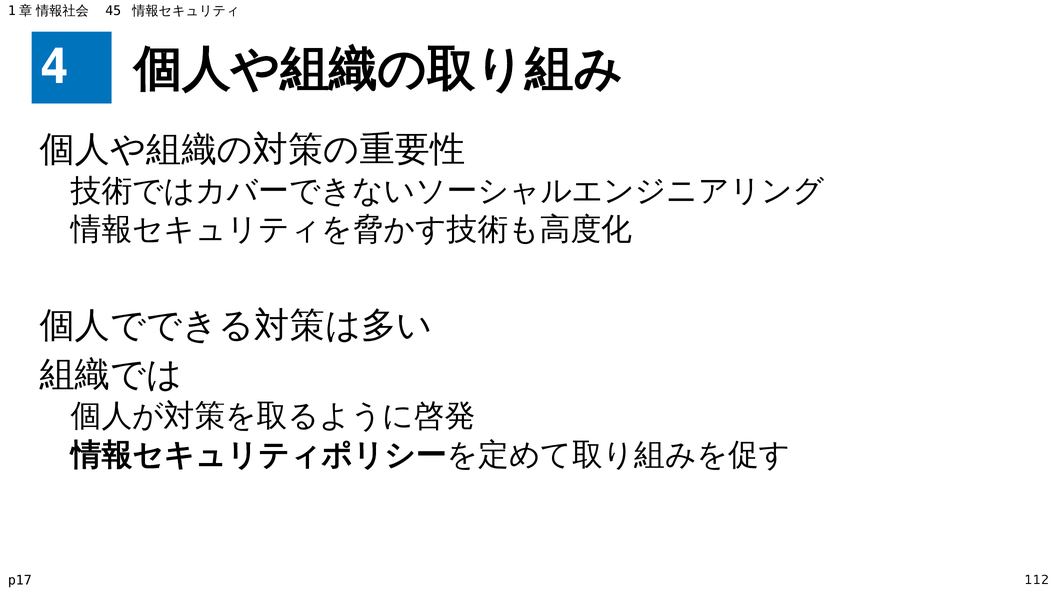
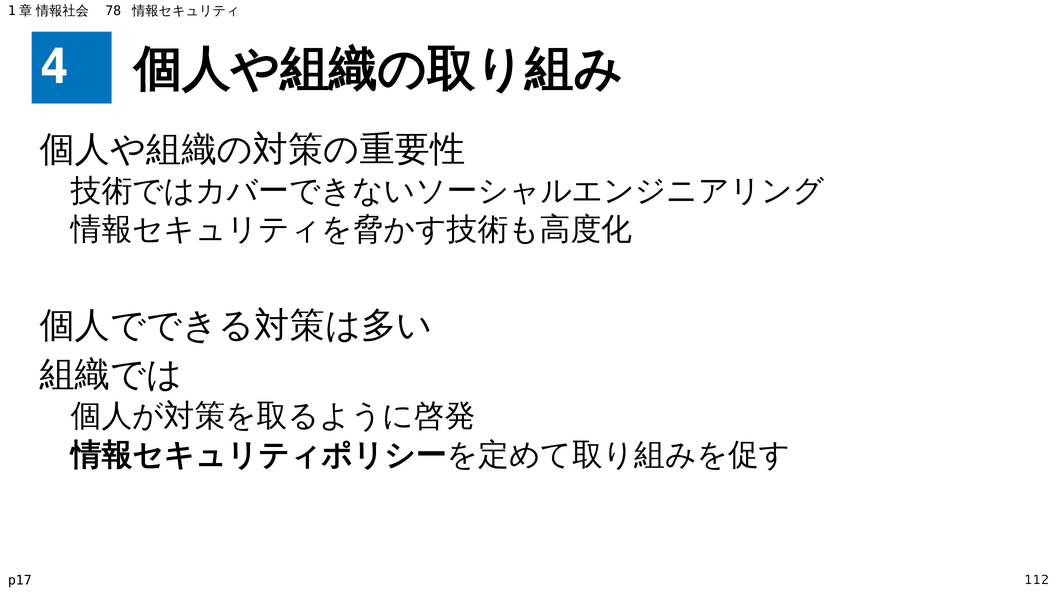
45: 45 -> 78 (113, 11)
